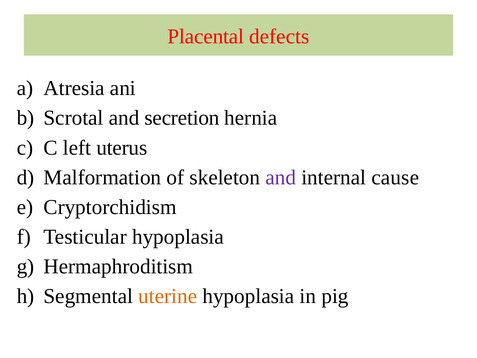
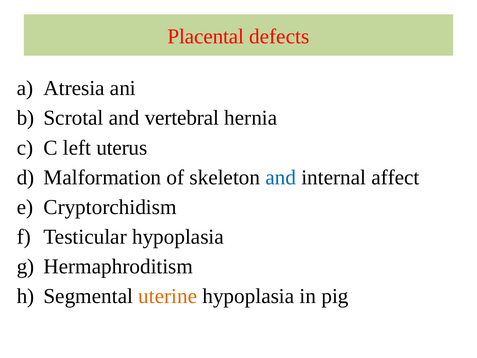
secretion: secretion -> vertebral (182, 118)
and colour: purple -> blue (281, 177)
cause: cause -> affect (395, 177)
